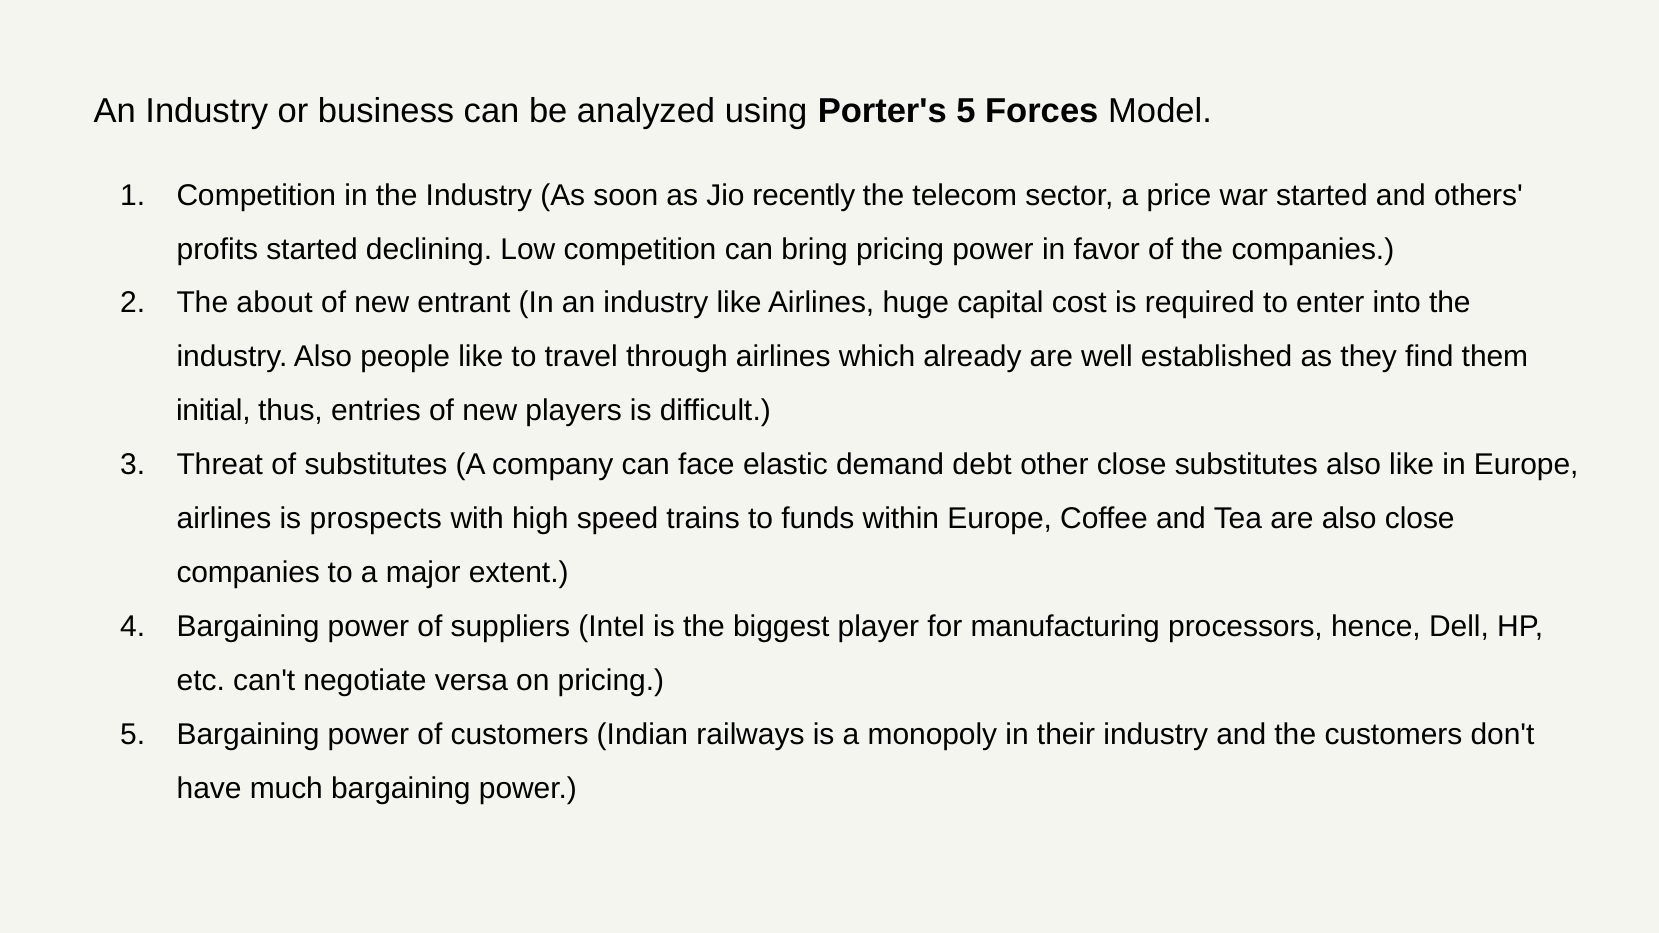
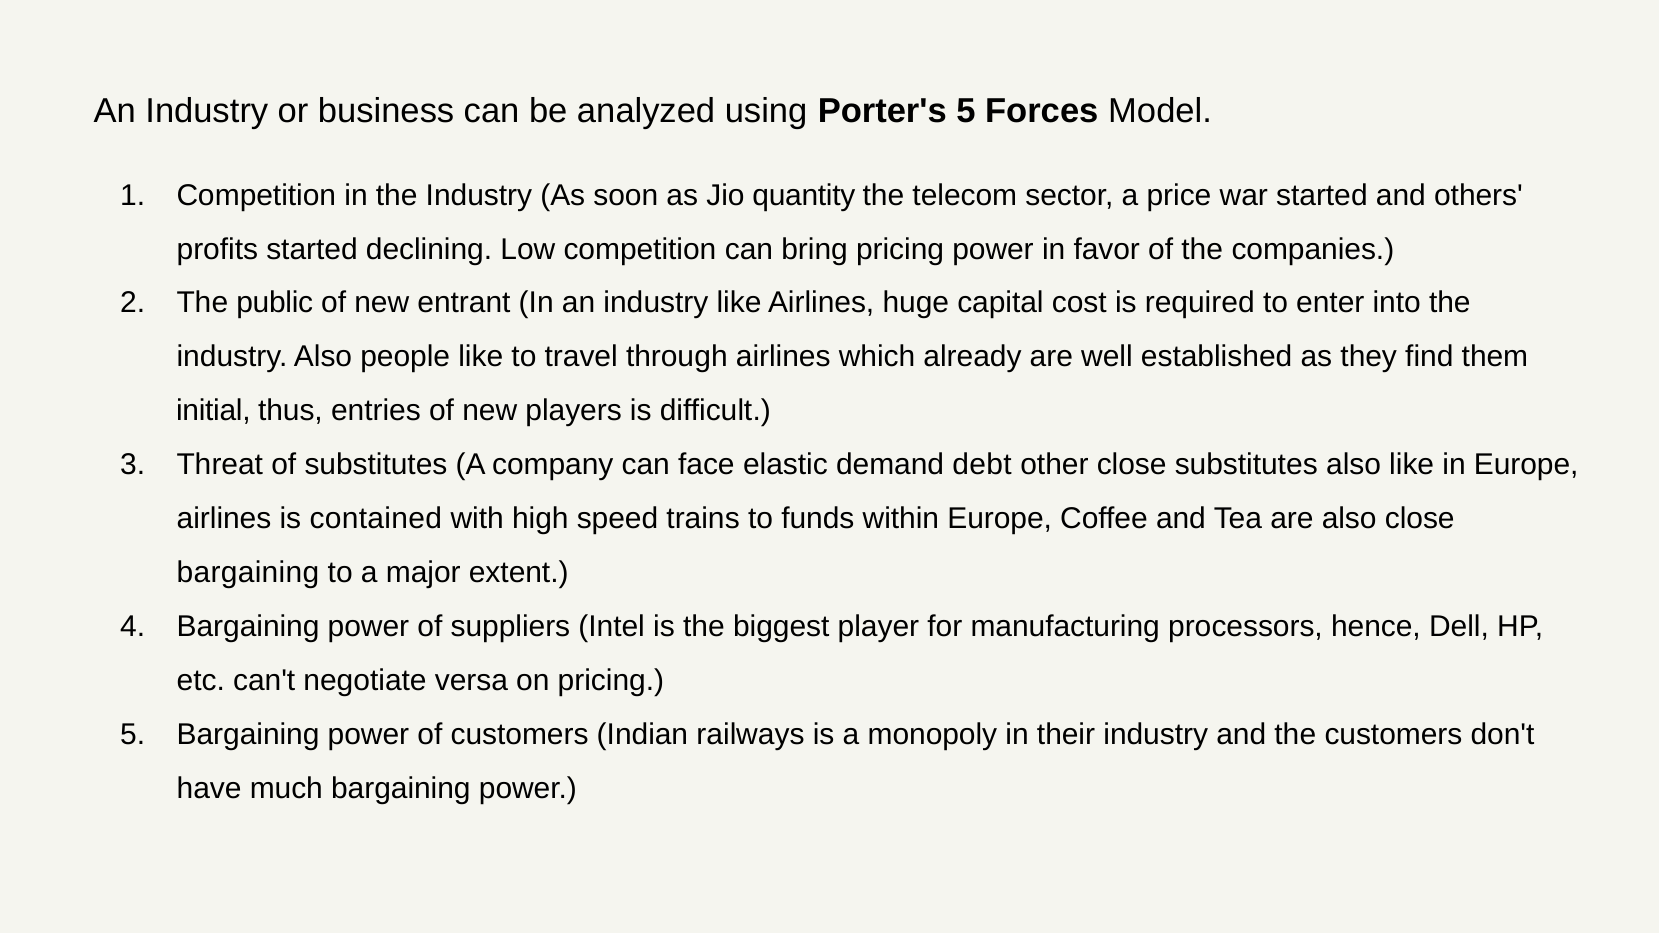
recently: recently -> quantity (804, 195)
about: about -> public (275, 303)
prospects: prospects -> contained (376, 519)
companies: companies -> bargaining (248, 573)
